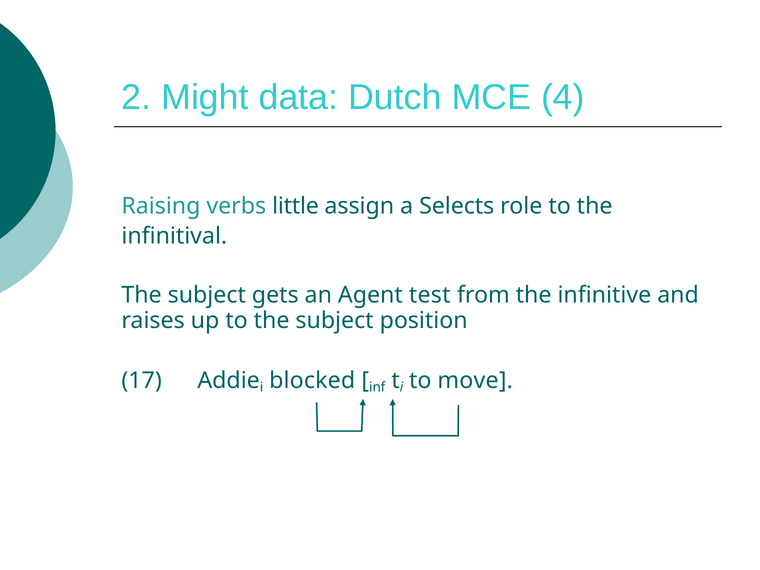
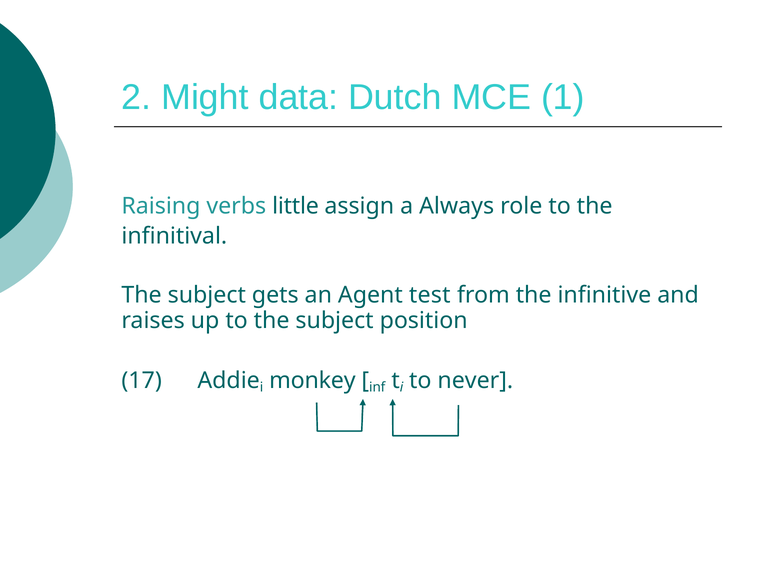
4: 4 -> 1 (563, 97)
Selects: Selects -> Always (457, 206)
blocked: blocked -> monkey (312, 381)
move: move -> never (475, 381)
